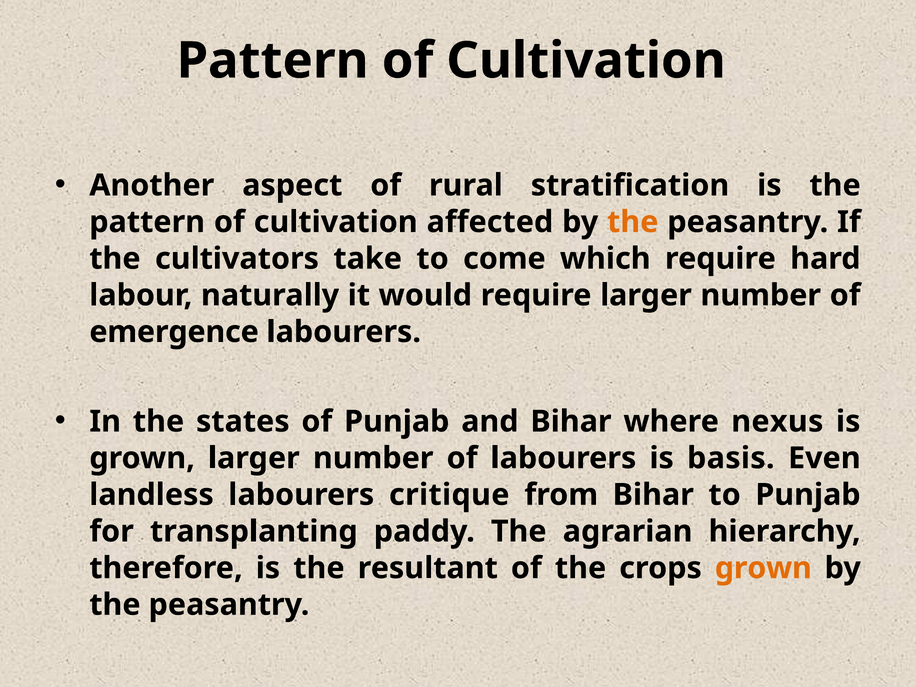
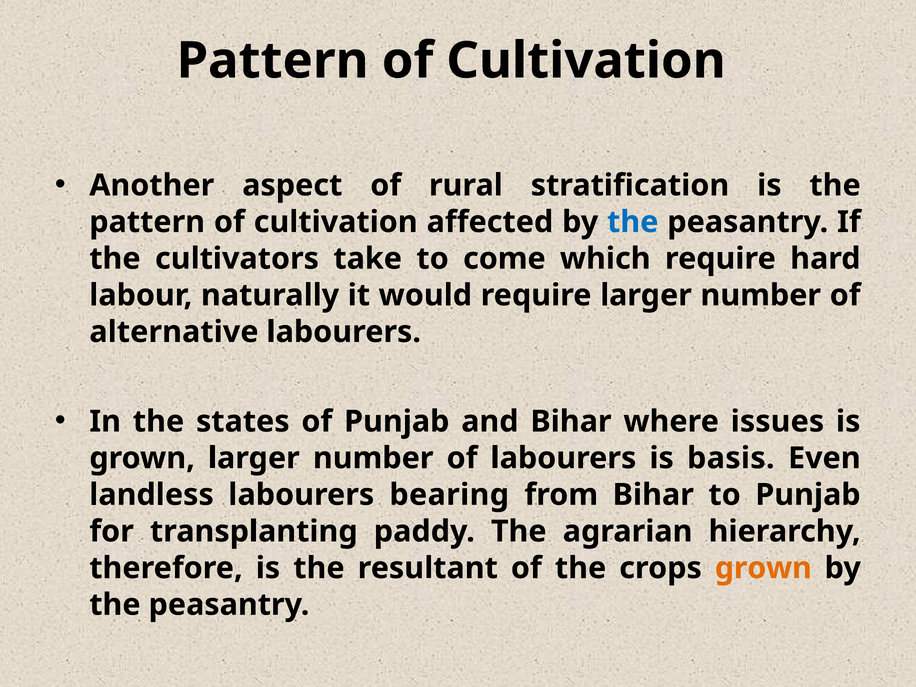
the colour: orange -> blue (633, 222)
emergence: emergence -> alternative (174, 332)
nexus: nexus -> issues (777, 421)
critique: critique -> bearing (449, 495)
